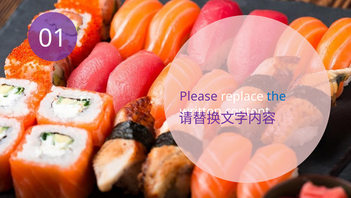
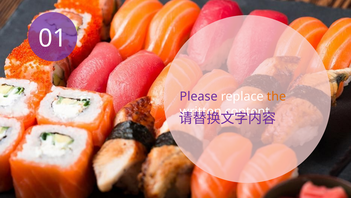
the colour: blue -> orange (277, 96)
